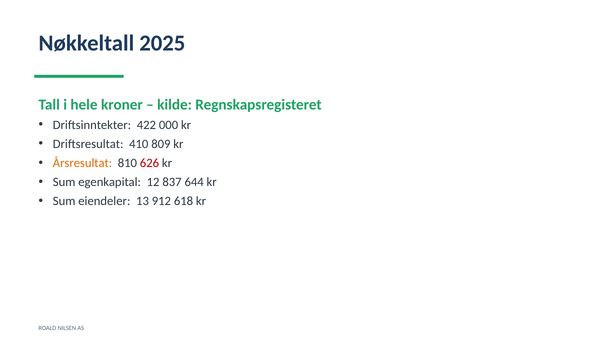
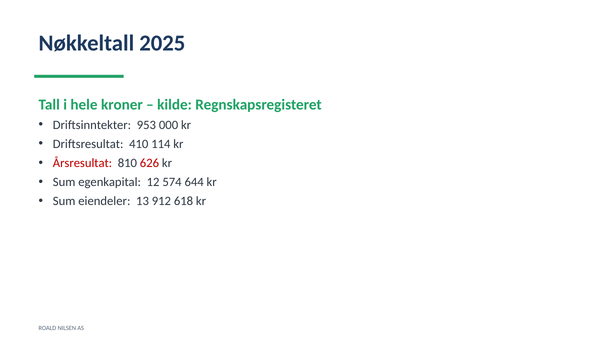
422: 422 -> 953 (146, 125)
809: 809 -> 114 (161, 144)
Årsresultat colour: orange -> red (82, 163)
837: 837 -> 574 (172, 182)
